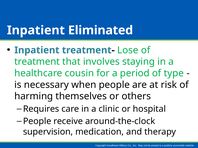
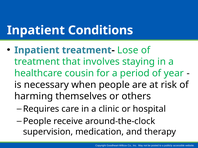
Eliminated: Eliminated -> Conditions (101, 30)
type: type -> year (174, 73)
